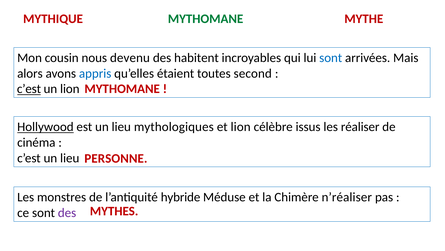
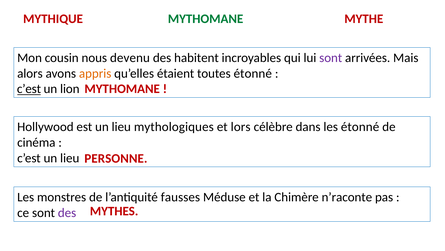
sont colour: blue -> purple (331, 58)
appris colour: blue -> orange (95, 73)
toutes second: second -> étonné (253, 73)
Hollywood underline: present -> none (45, 127)
et lion: lion -> lors (241, 127)
issus: issus -> dans (308, 127)
les réaliser: réaliser -> étonné (360, 127)
hybride: hybride -> fausses (180, 197)
n’réaliser: n’réaliser -> n’raconte (347, 197)
